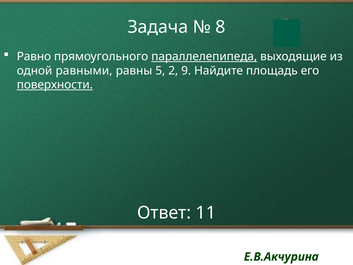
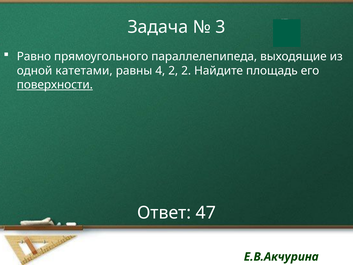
8: 8 -> 3 (220, 27)
параллелепипеда underline: present -> none (204, 57)
равными: равными -> катетами (84, 71)
5: 5 -> 4 (160, 71)
2 9: 9 -> 2 (186, 71)
11: 11 -> 47 (206, 213)
